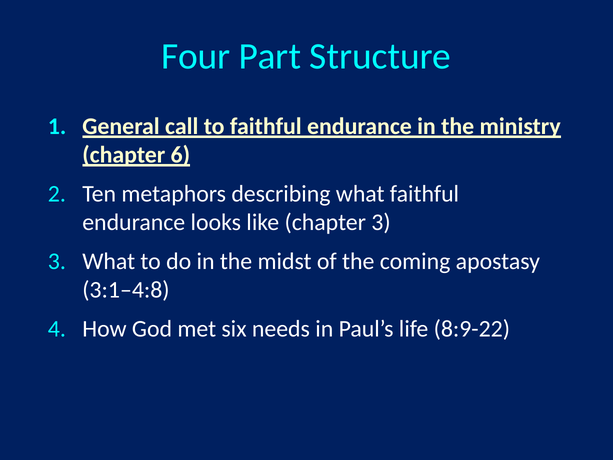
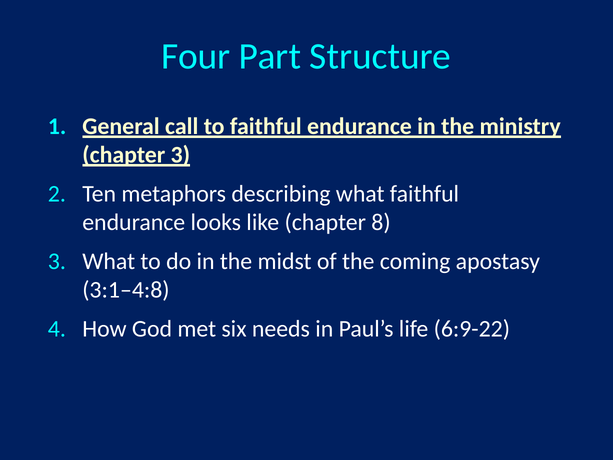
chapter 6: 6 -> 3 (180, 155)
chapter 3: 3 -> 8 (381, 222)
8:9-22: 8:9-22 -> 6:9-22 (472, 329)
